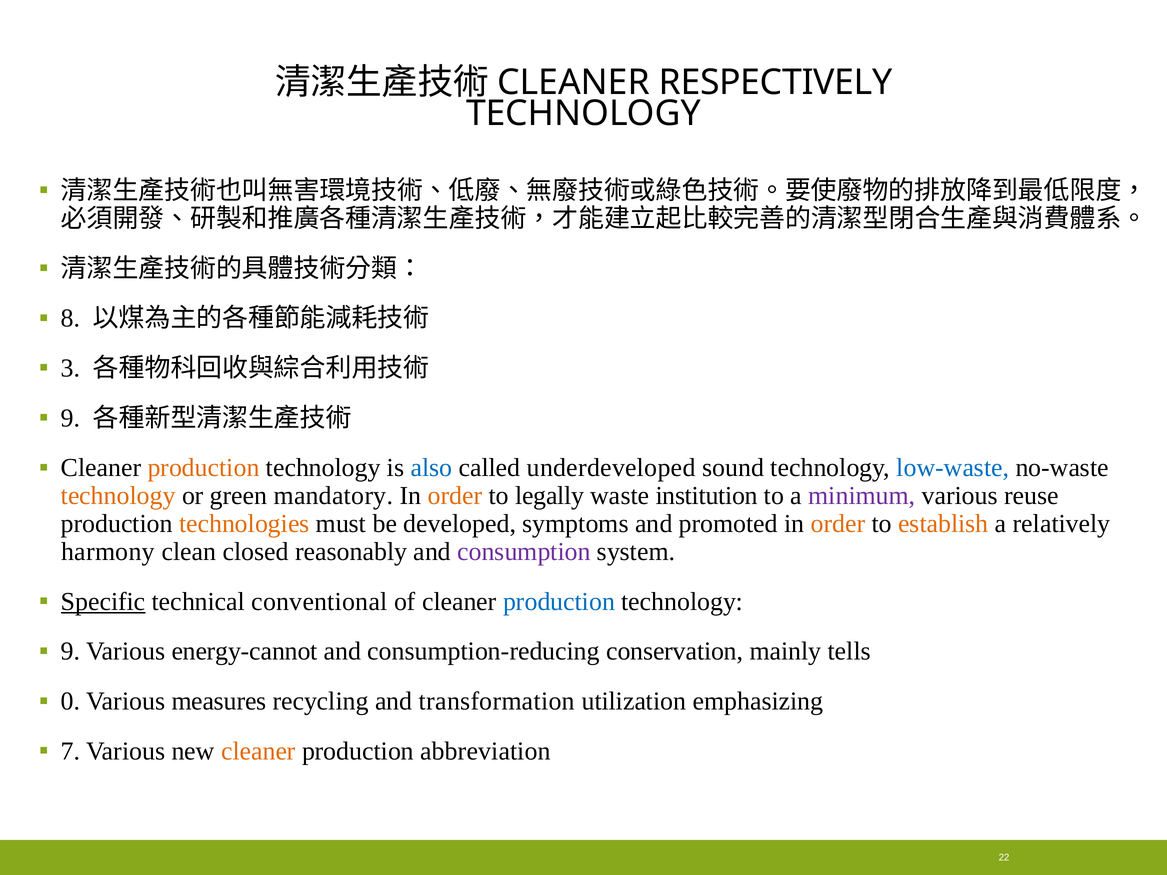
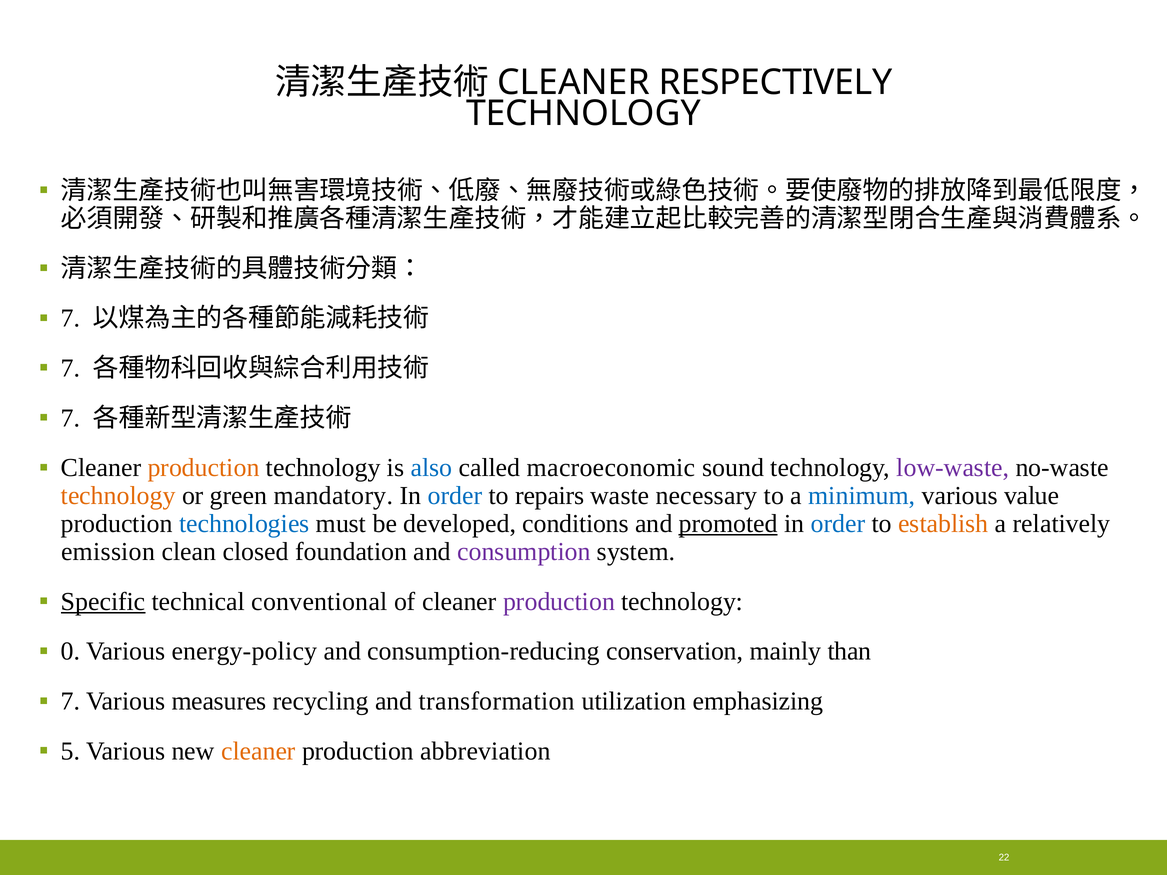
8: 8 -> 7 (71, 318)
3: 3 -> 7 (71, 368)
9: 9 -> 7 (71, 418)
underdeveloped: underdeveloped -> macroeconomic (611, 468)
low-waste colour: blue -> purple (953, 468)
order colour: orange -> blue (455, 496)
legally: legally -> repairs (550, 496)
institution: institution -> necessary (707, 496)
minimum colour: purple -> blue (862, 496)
reuse: reuse -> value (1032, 496)
technologies colour: orange -> blue (244, 524)
symptoms: symptoms -> conditions (576, 524)
promoted underline: none -> present (728, 524)
order colour: orange -> blue (838, 524)
harmony: harmony -> emission (108, 552)
reasonably: reasonably -> foundation (351, 552)
production colour: blue -> purple (559, 602)
9: 9 -> 0 (71, 652)
energy-cannot: energy-cannot -> energy-policy (244, 652)
tells: tells -> than (849, 652)
0: 0 -> 7 (71, 701)
7: 7 -> 5 (71, 751)
